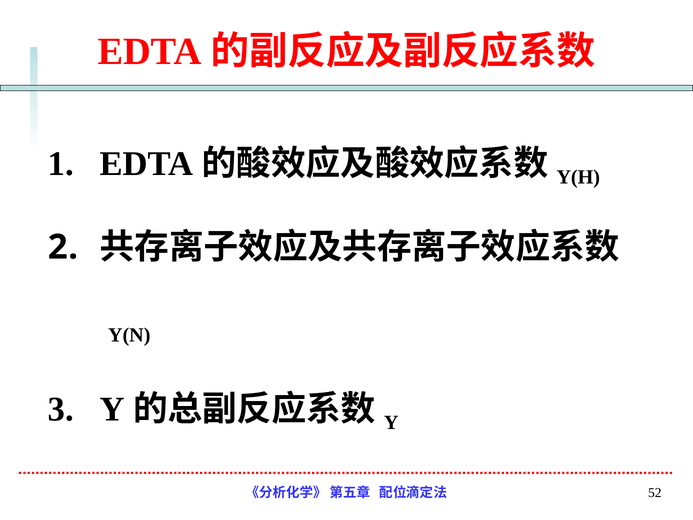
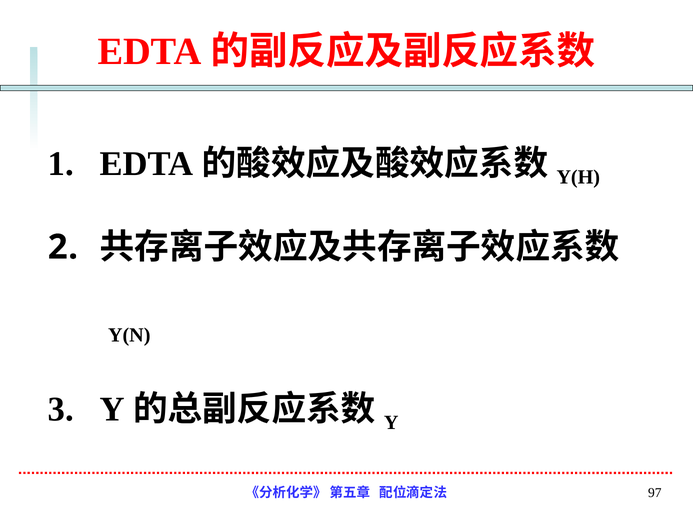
52: 52 -> 97 (655, 493)
